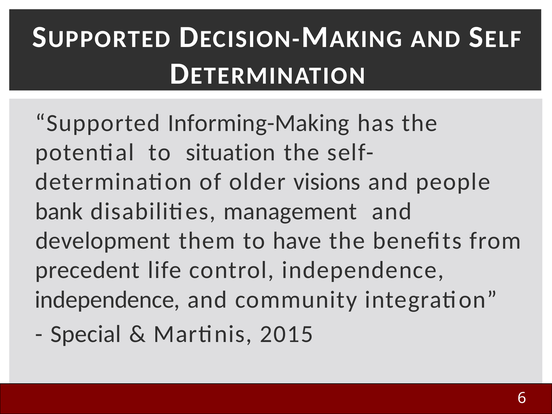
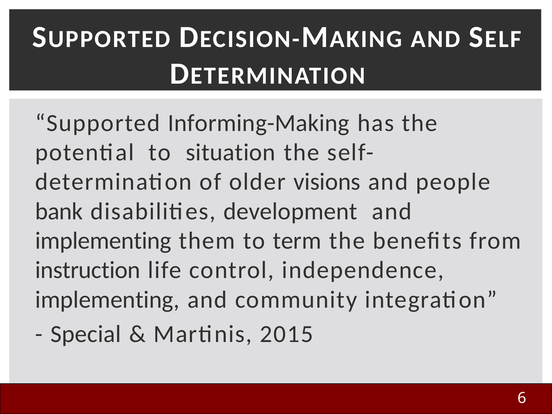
management: management -> development (290, 211)
development: development -> implementing (103, 241)
have: have -> term (297, 241)
precedent: precedent -> instruction (88, 270)
independence: independence -> implementing (107, 300)
